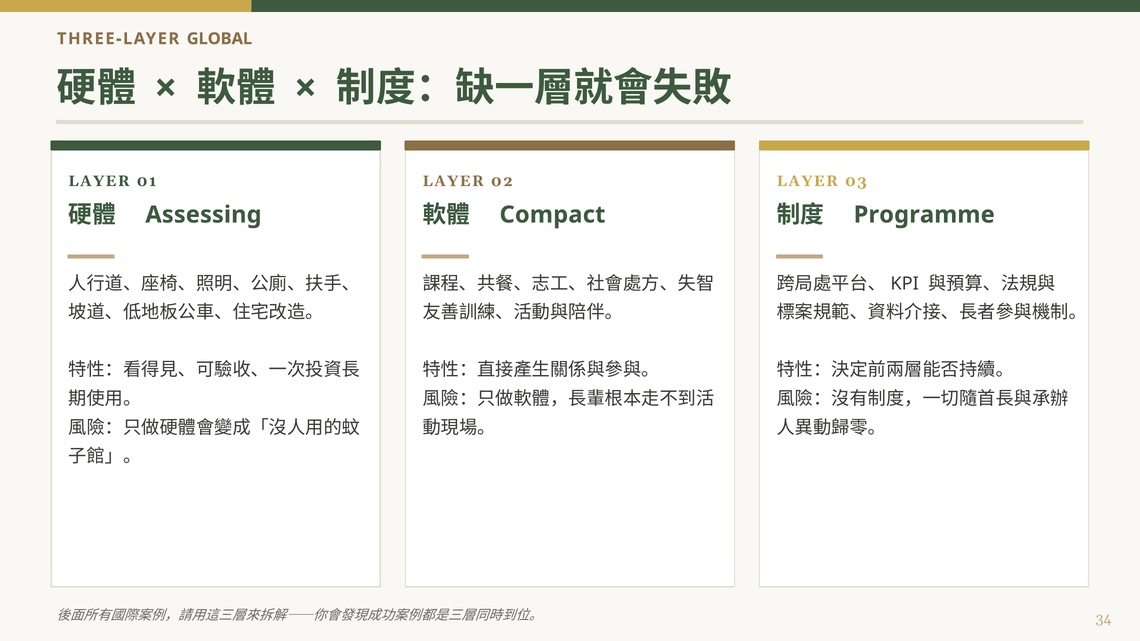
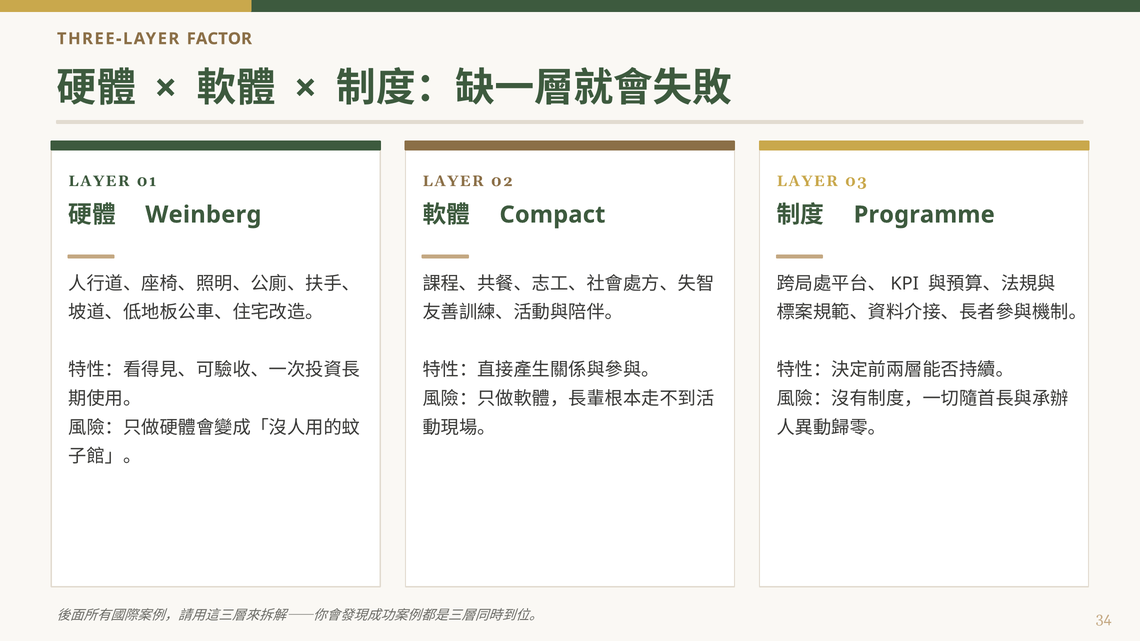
GLOBAL: GLOBAL -> FACTOR (219, 39)
Assessing: Assessing -> Weinberg (203, 215)
